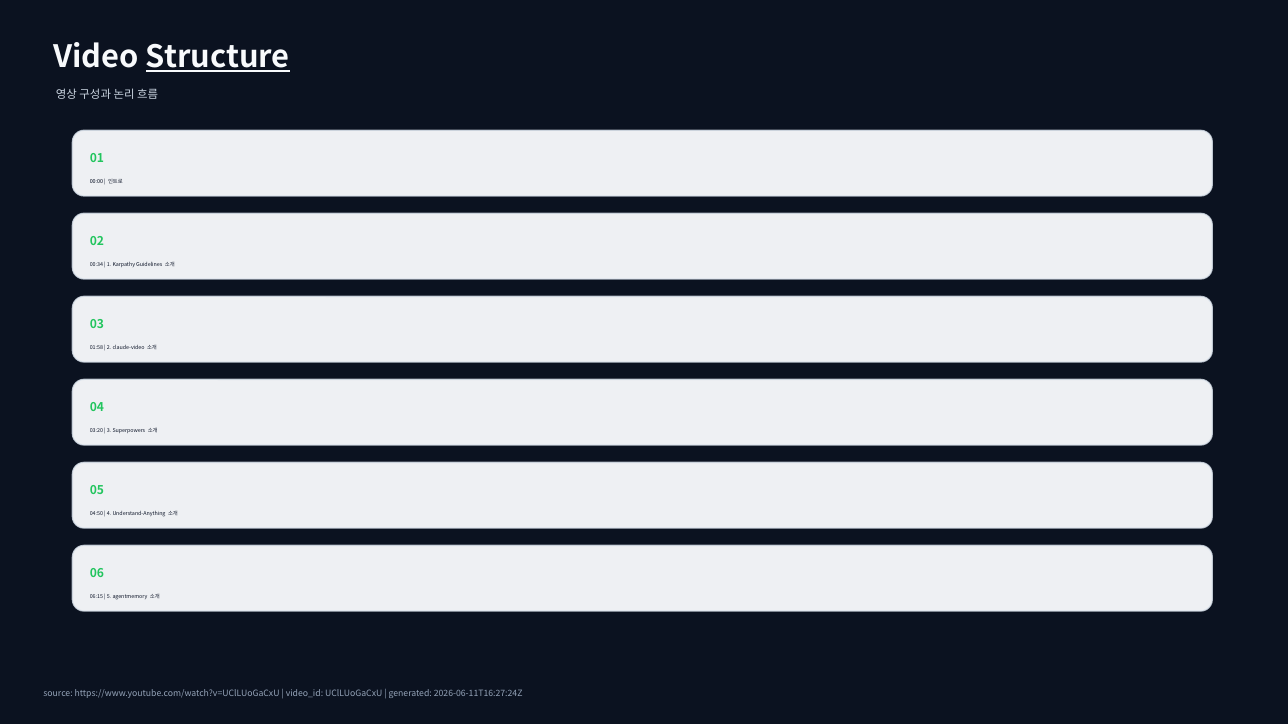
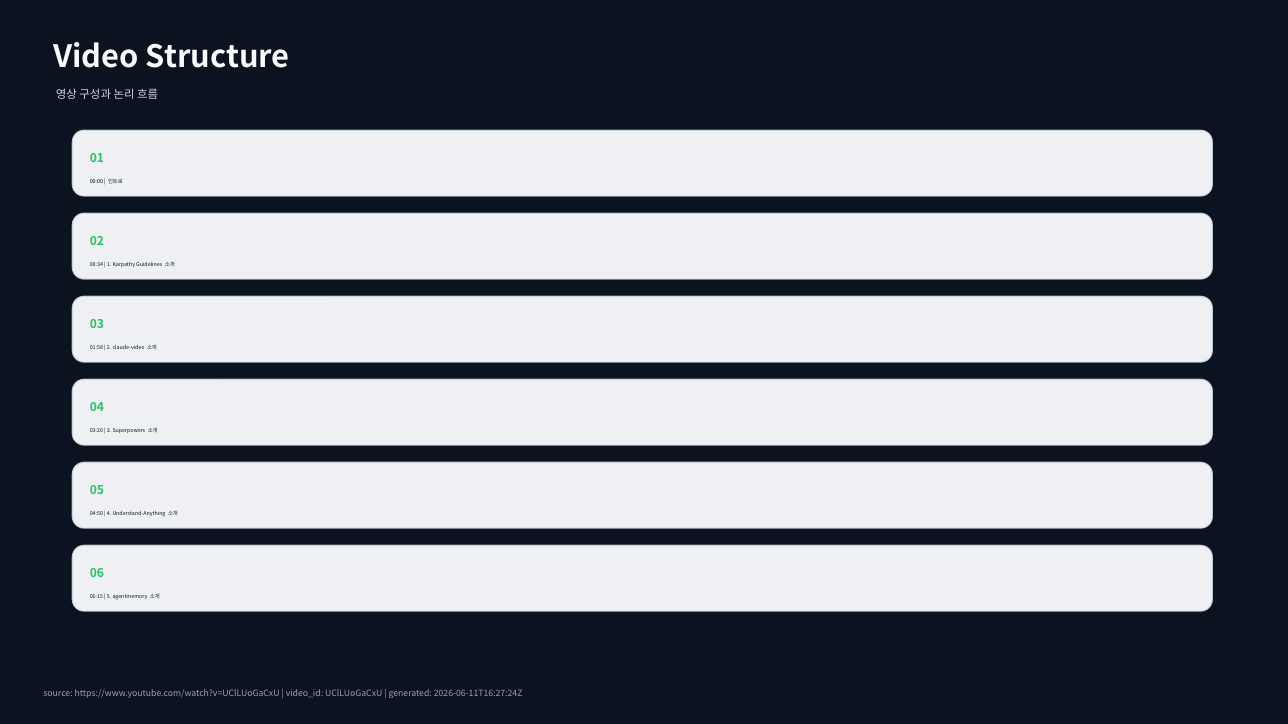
Structure underline: present -> none (218, 58)
